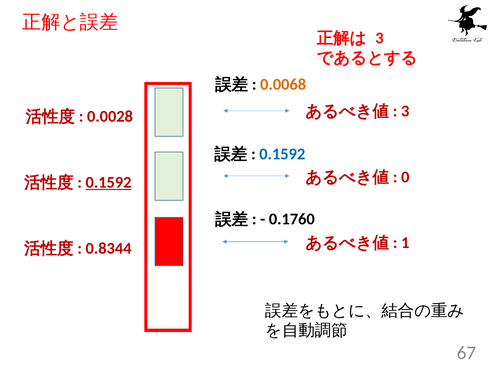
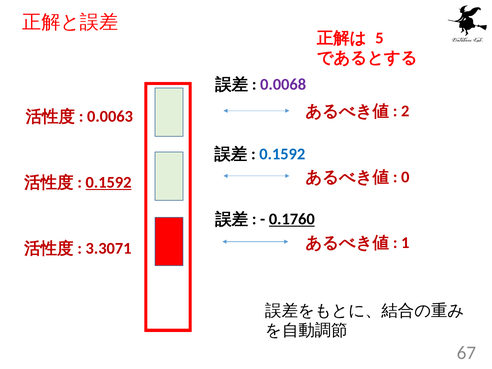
3: 3 -> 5 (379, 38)
0.0068 colour: orange -> purple (283, 84)
3: 3 -> 2 (405, 111)
0.0028: 0.0028 -> 0.0063 (110, 117)
0.1760 underline: none -> present (292, 219)
0.8344: 0.8344 -> 3.3071 (109, 248)
